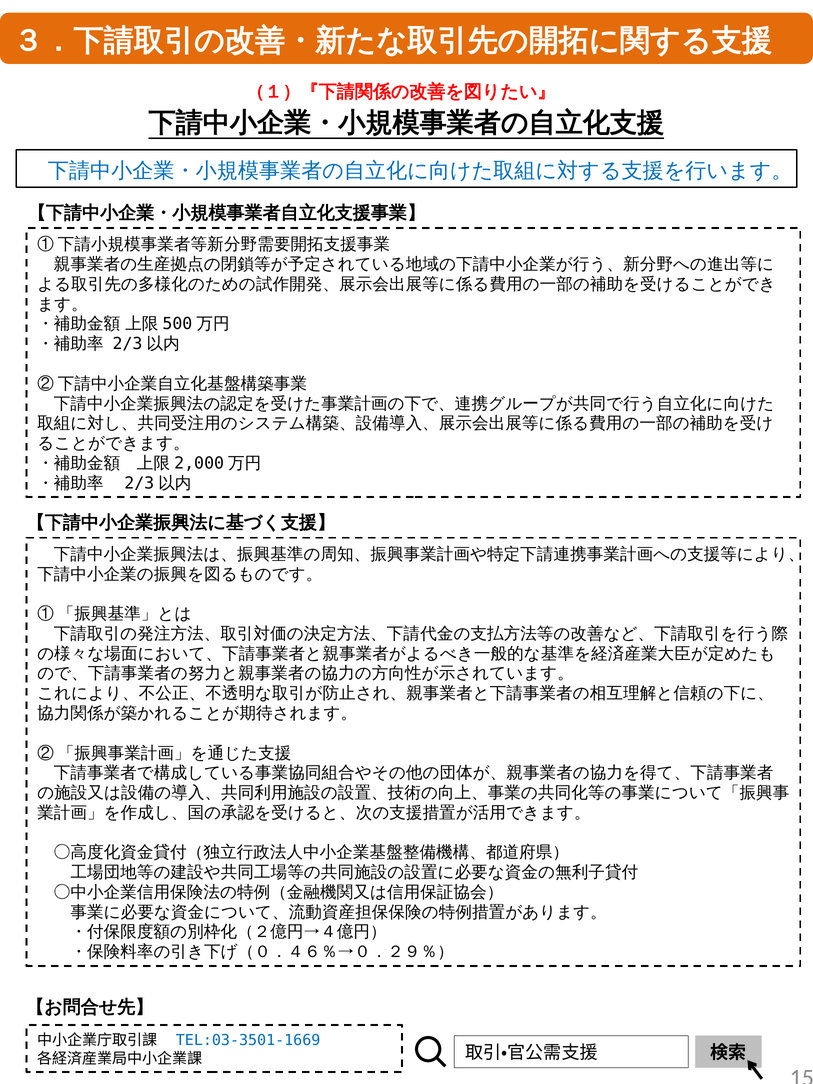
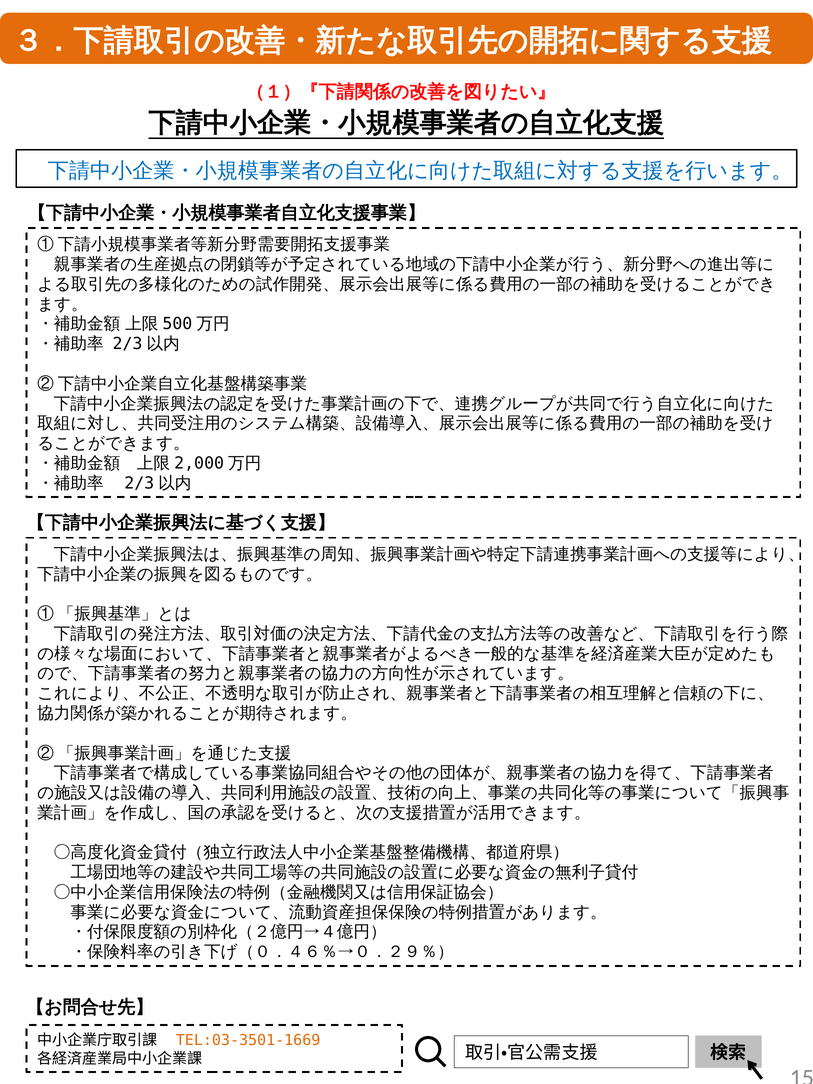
TEL:03-3501-1669 colour: blue -> orange (248, 1040)
